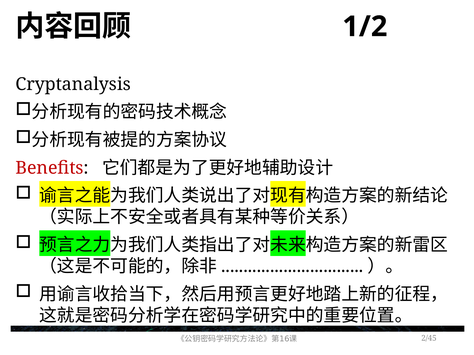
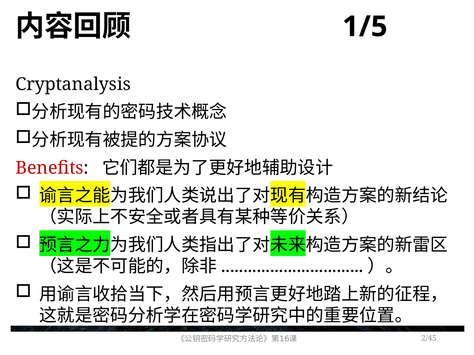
1/2: 1/2 -> 1/5 (365, 27)
